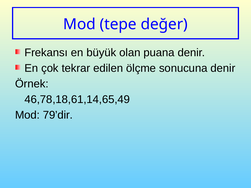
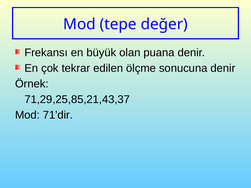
46,78,18,61,14,65,49: 46,78,18,61,14,65,49 -> 71,29,25,85,21,43,37 (77, 100)
79’dir: 79’dir -> 71’dir (58, 115)
